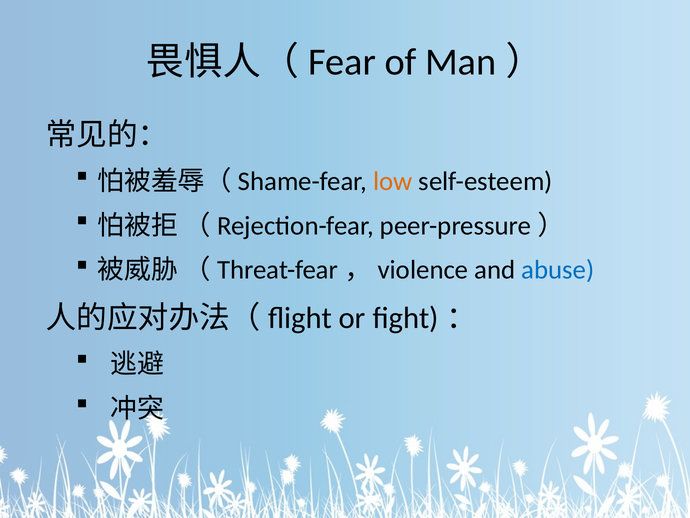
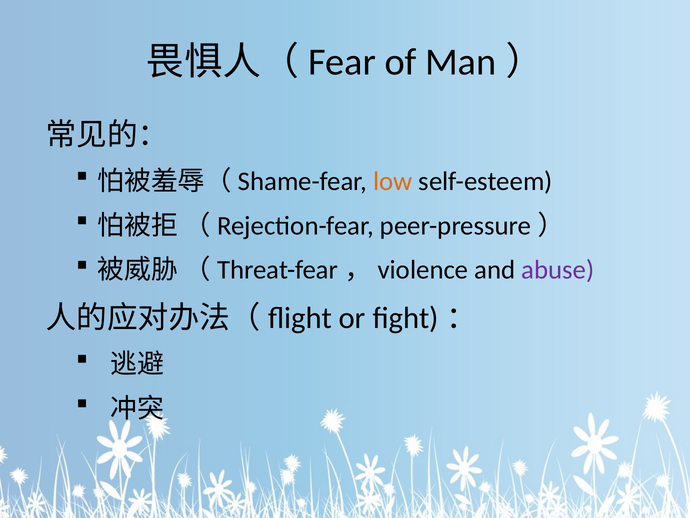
abuse colour: blue -> purple (558, 270)
